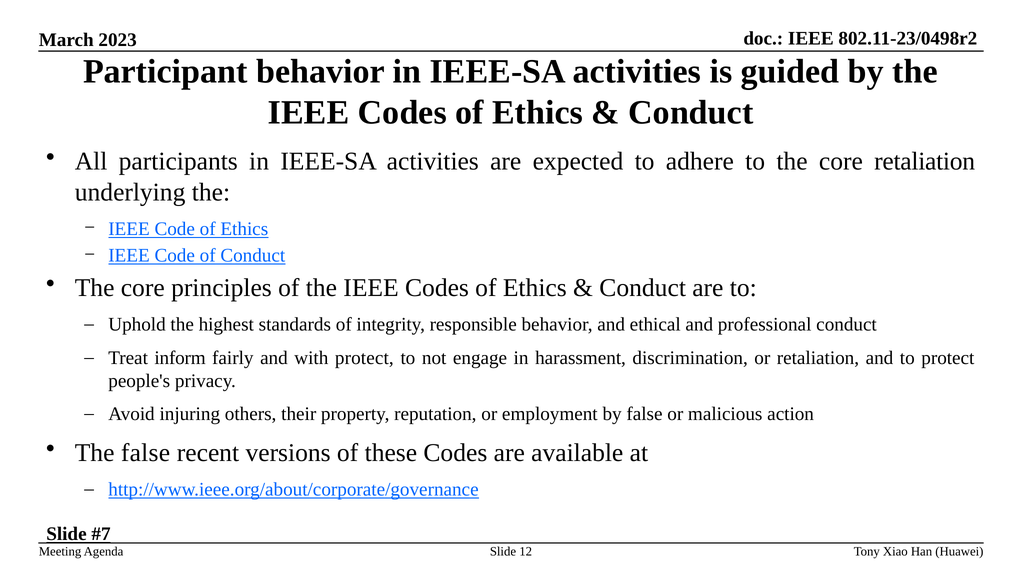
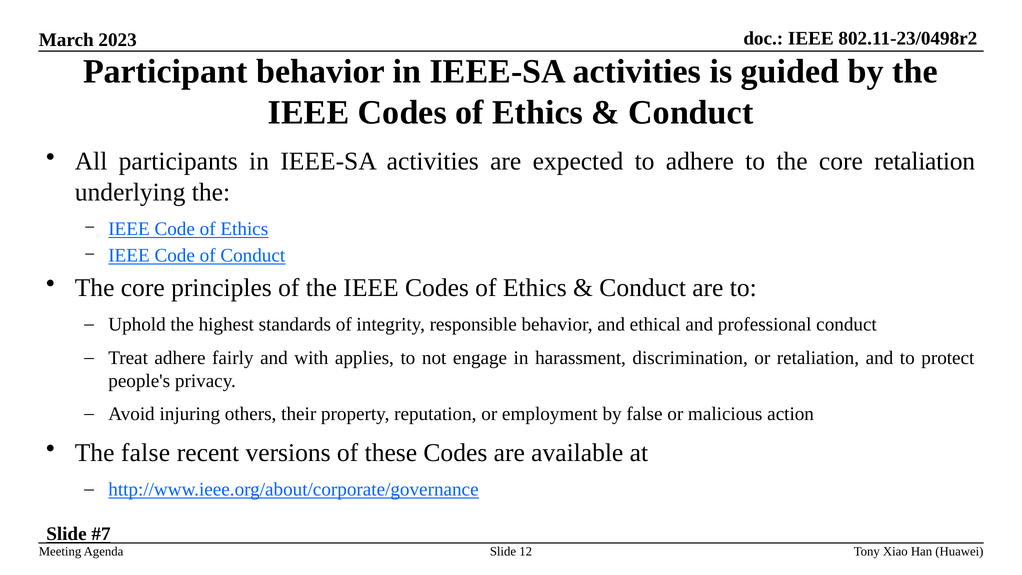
Treat inform: inform -> adhere (180, 358)
with protect: protect -> applies (364, 358)
